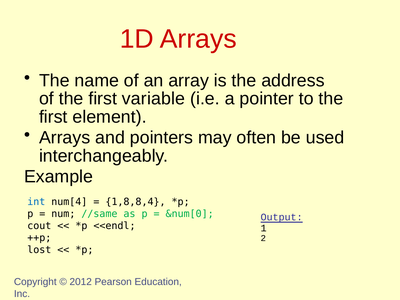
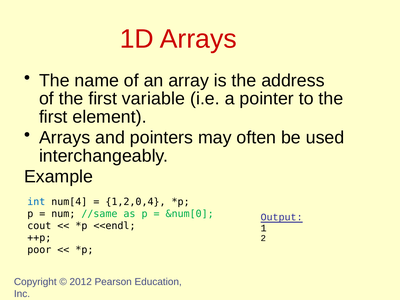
1,8,8,4: 1,8,8,4 -> 1,2,0,4 (135, 202)
lost: lost -> poor (39, 250)
